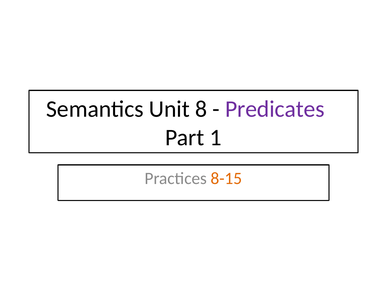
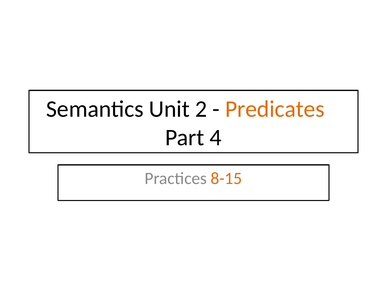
8: 8 -> 2 (201, 109)
Predicates colour: purple -> orange (275, 109)
1: 1 -> 4 (216, 137)
